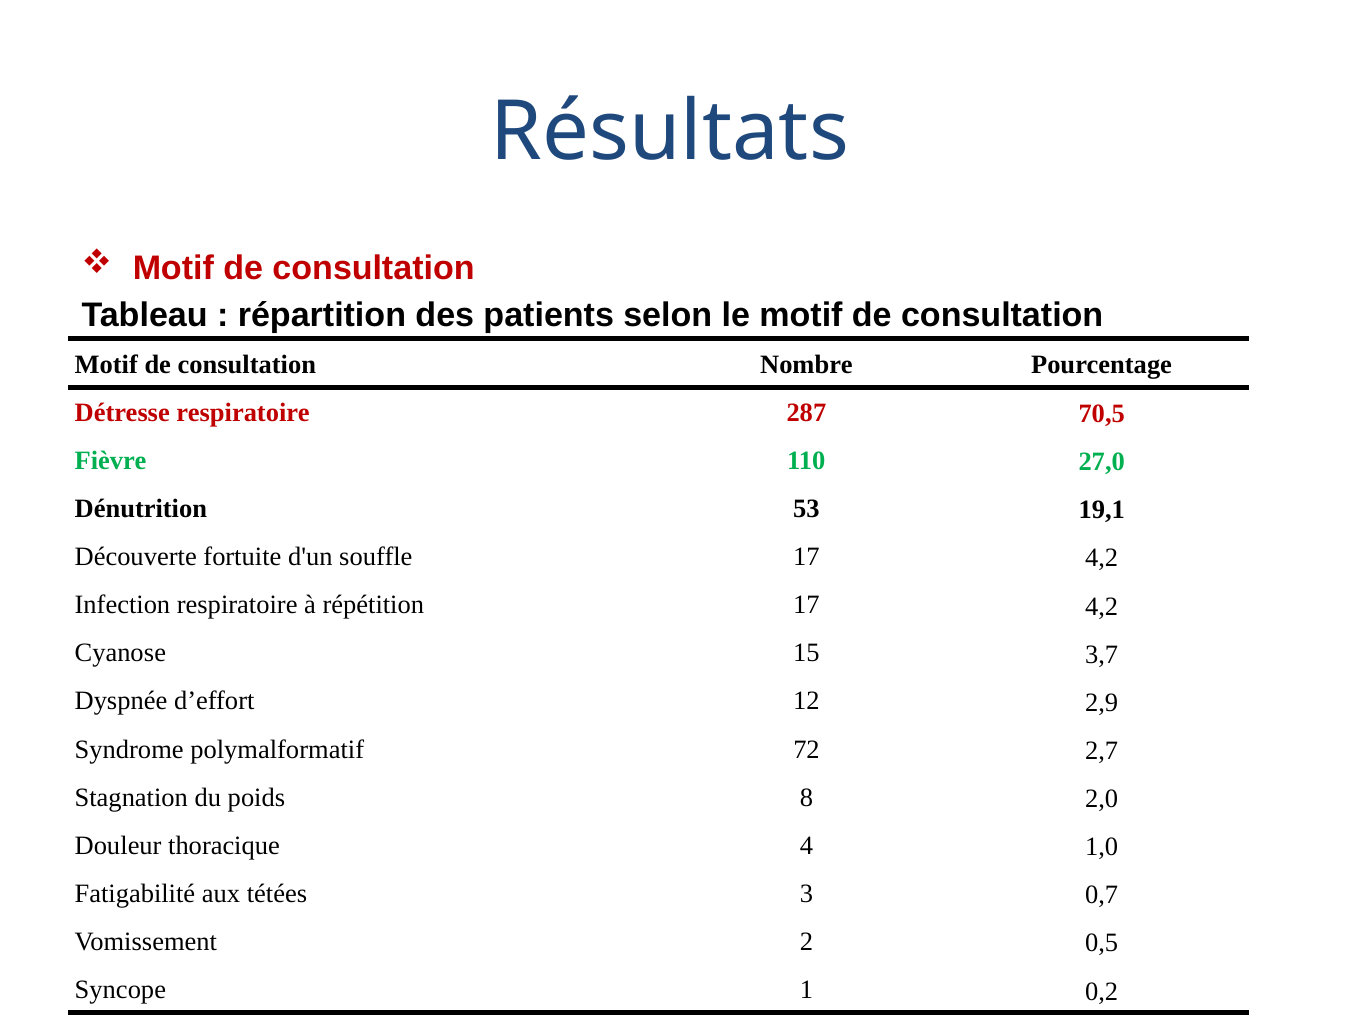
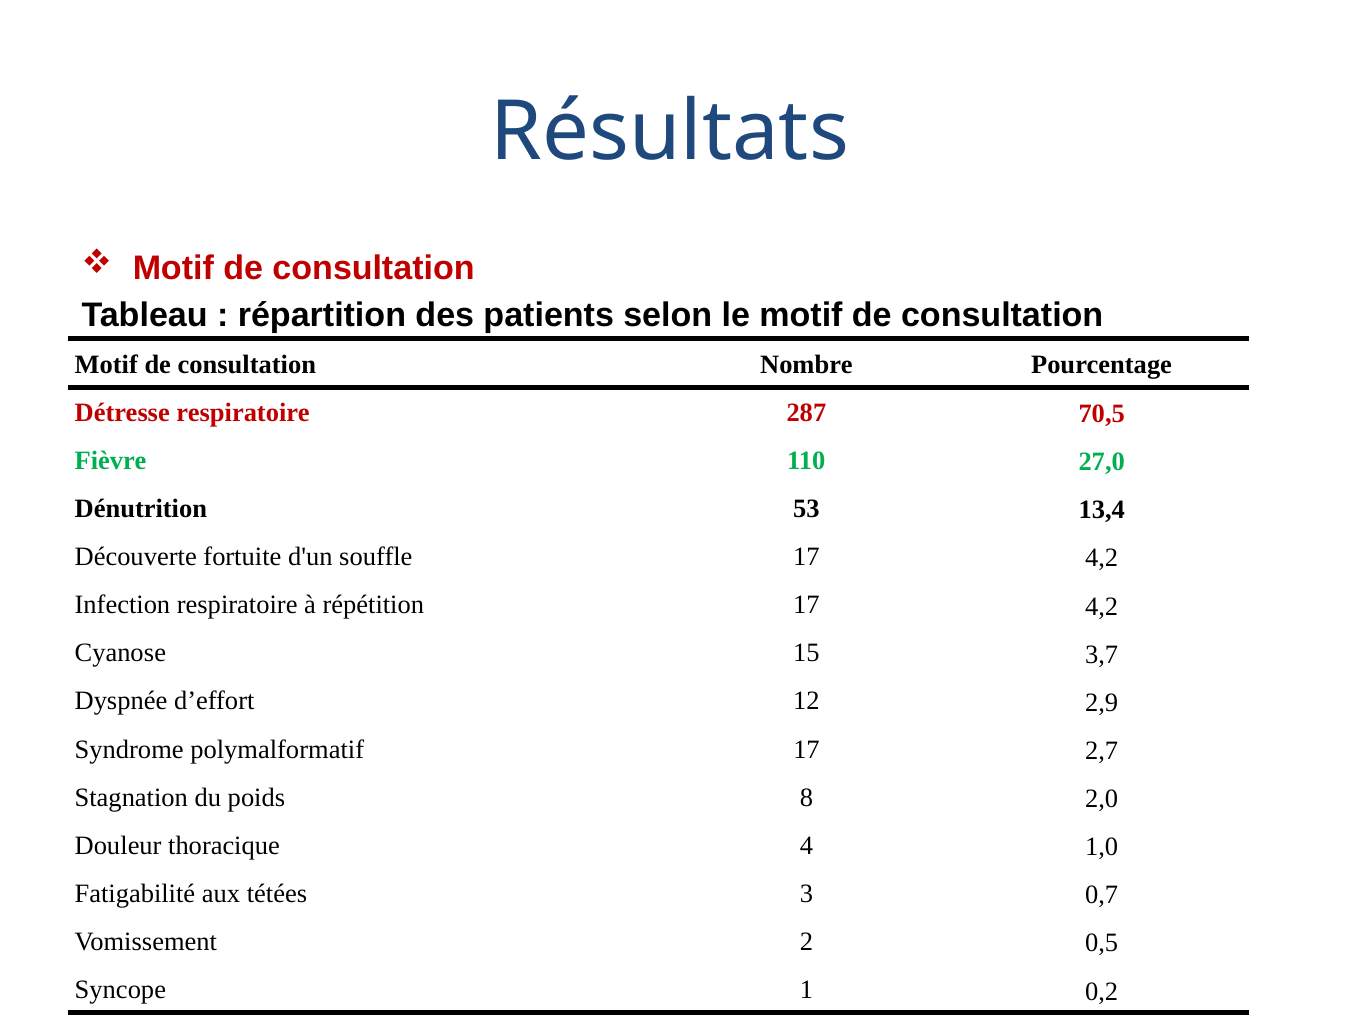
19,1: 19,1 -> 13,4 (1102, 510)
polymalformatif 72: 72 -> 17 (807, 750)
